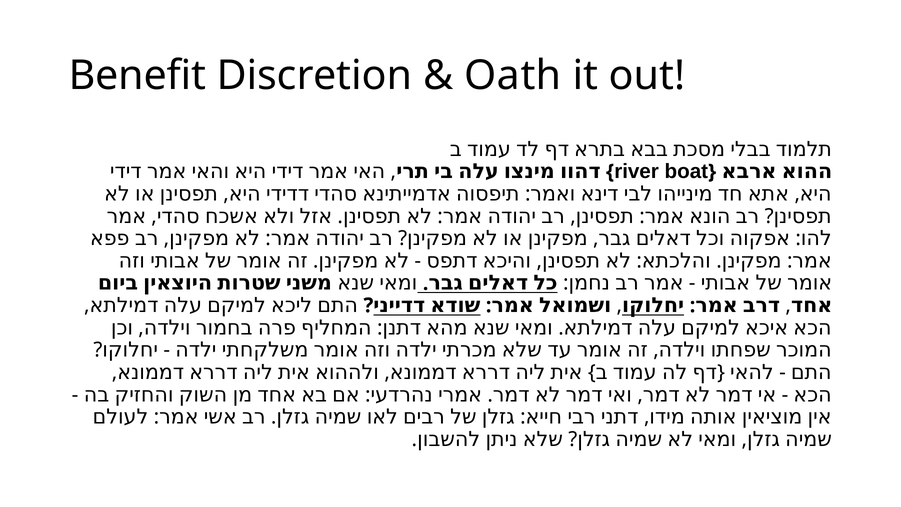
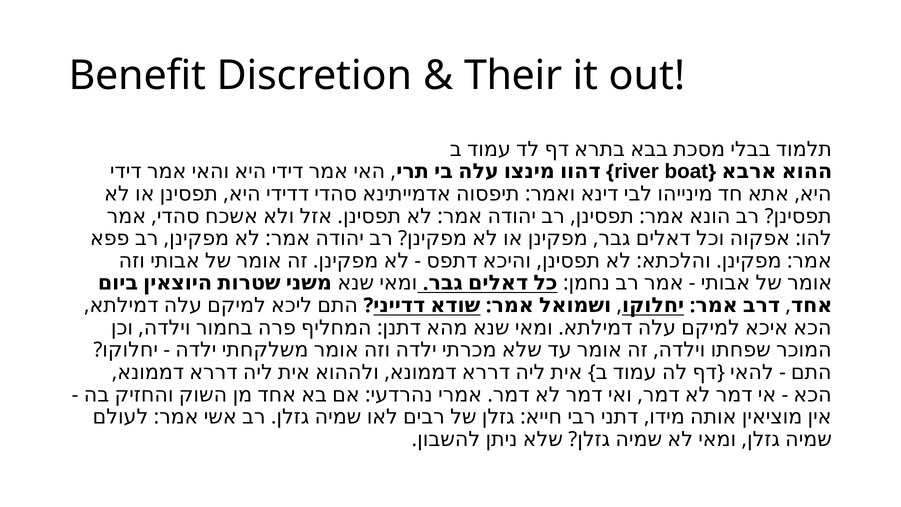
Oath: Oath -> Their (513, 76)
